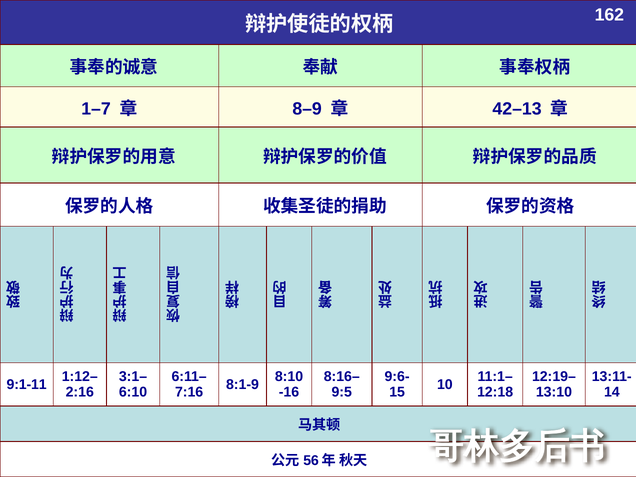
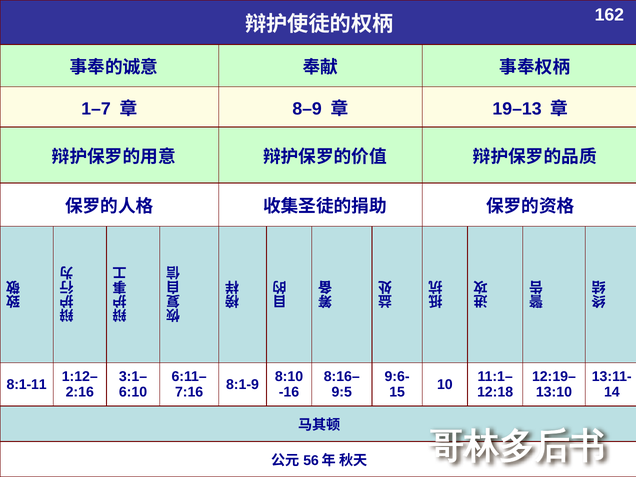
42–13: 42–13 -> 19–13 (517, 109)
9:1-11: 9:1-11 -> 8:1-11 (27, 385)
